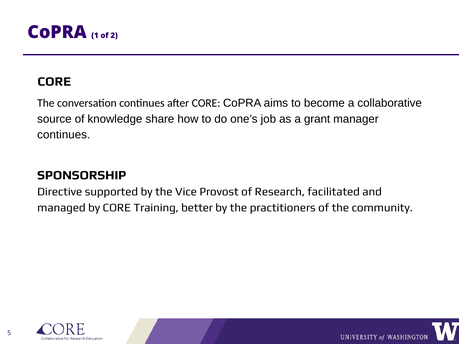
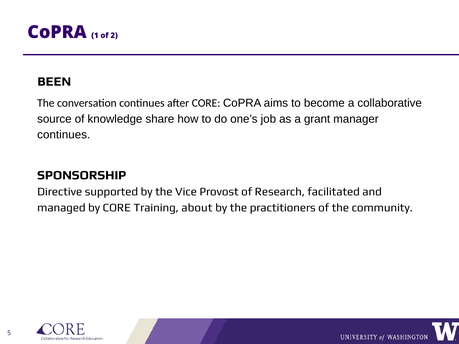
CORE: CORE -> BEEN (54, 82)
better: better -> about (197, 208)
